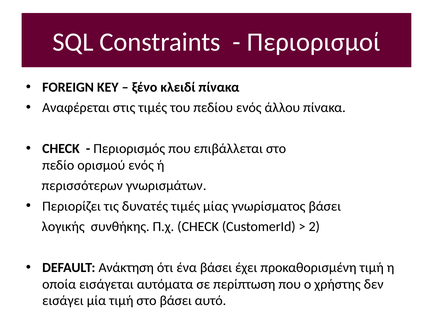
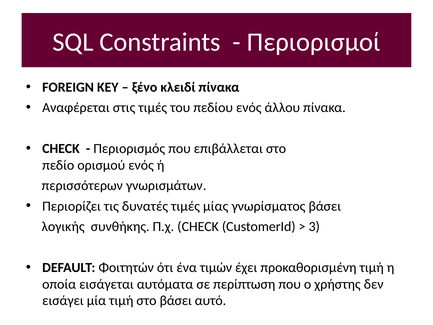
2: 2 -> 3 (314, 226)
Ανάκτηση: Ανάκτηση -> Φοιτητών (126, 267)
ένα βάσει: βάσει -> τιμών (216, 267)
